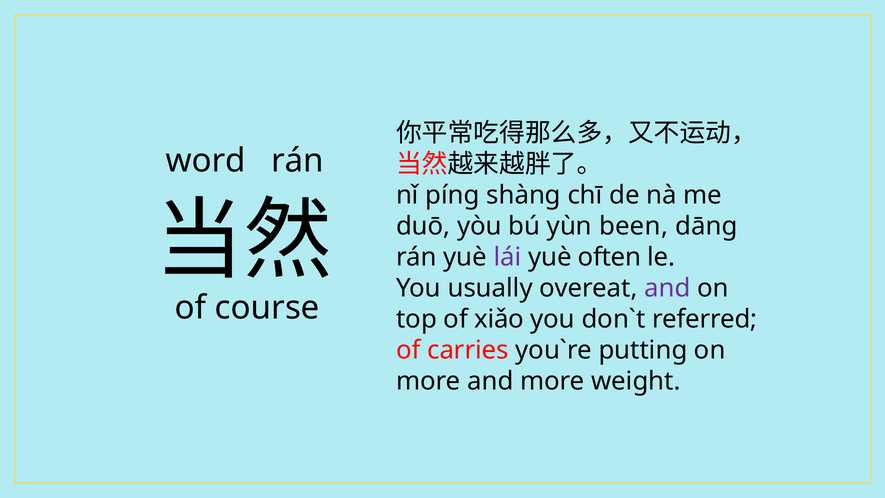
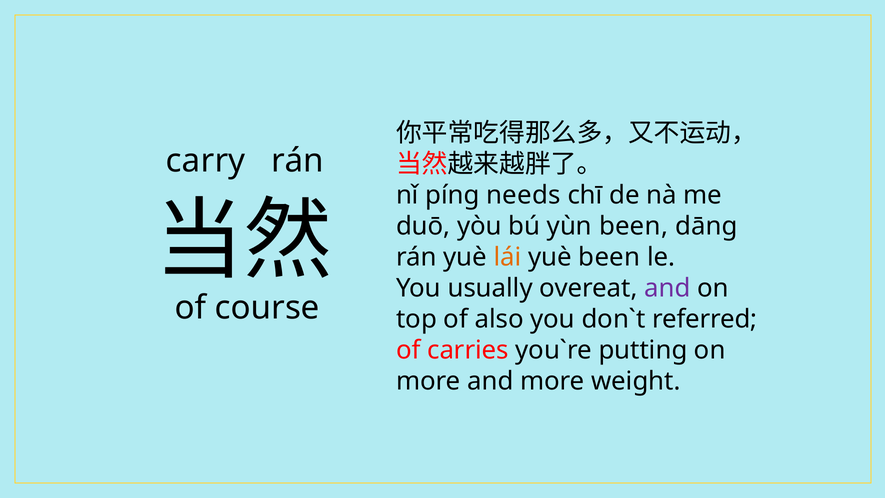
word: word -> carry (206, 161)
shàng: shàng -> needs (523, 195)
lái colour: purple -> orange (507, 257)
yuè often: often -> been (609, 257)
xiǎo: xiǎo -> also (499, 319)
